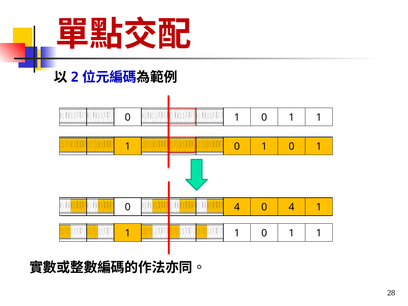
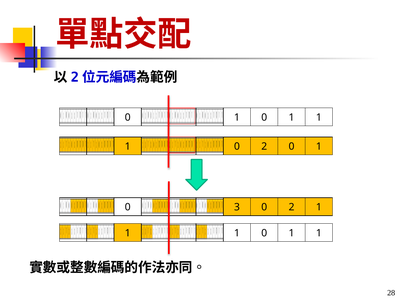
1: 1 -> 2 (264, 146)
4: 4 -> 3 (237, 207)
4: 4 -> 2 (292, 207)
